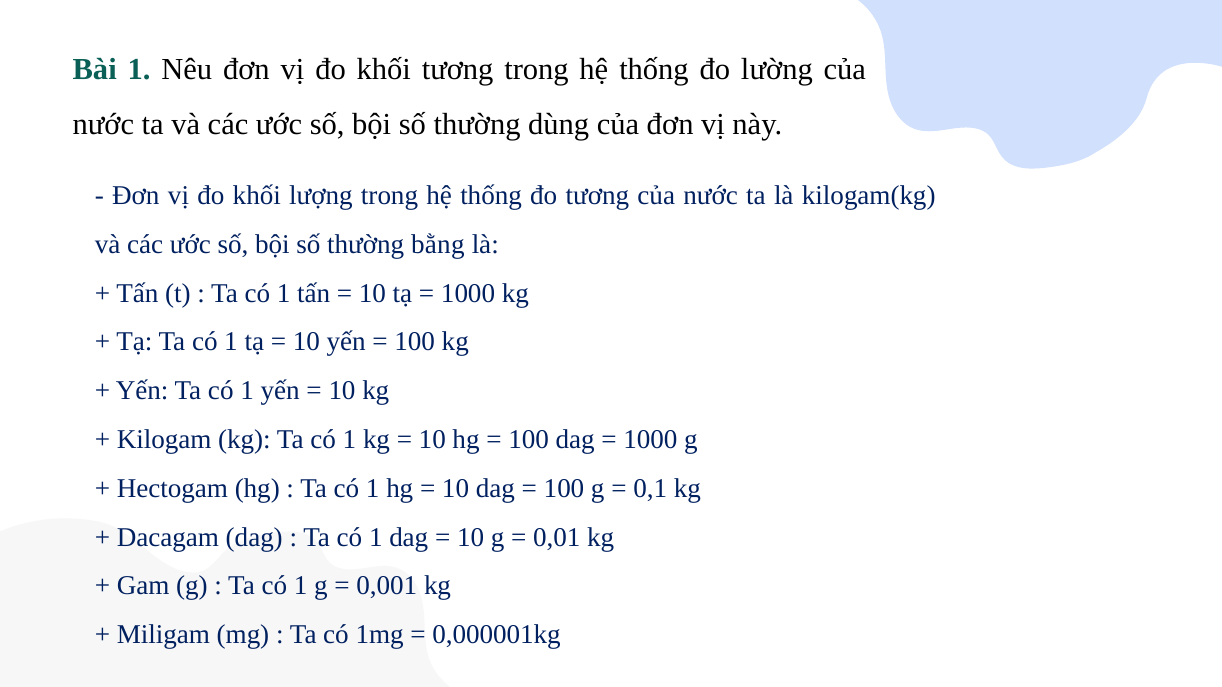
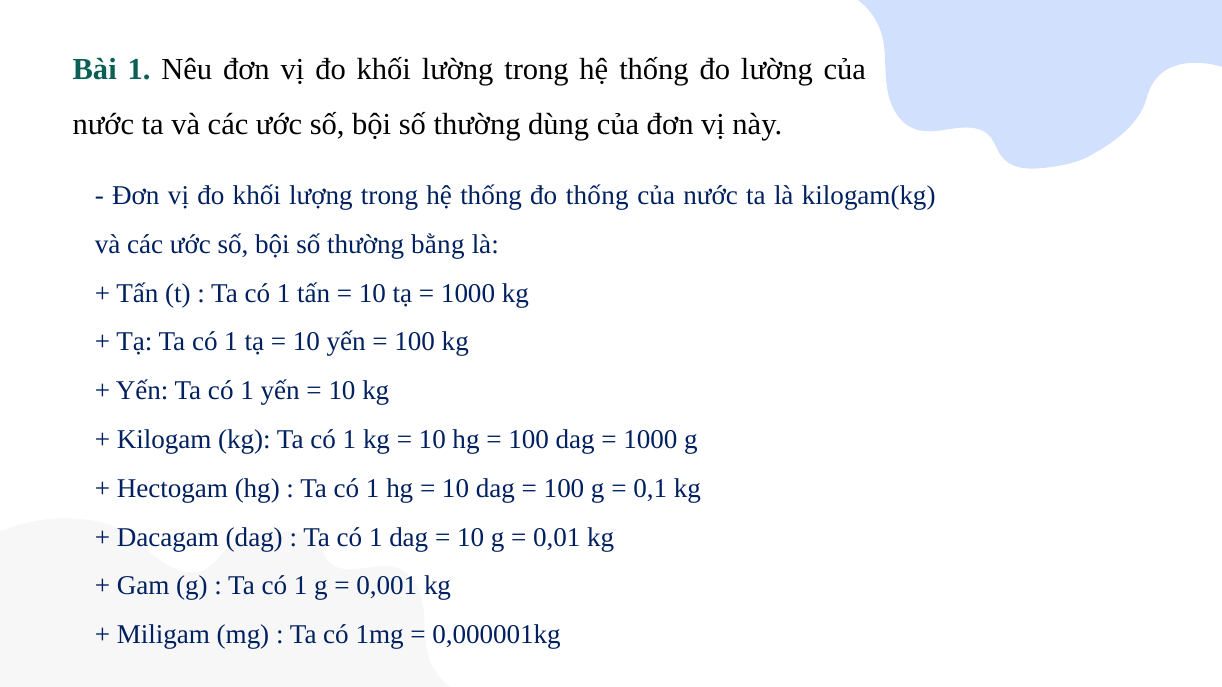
khối tương: tương -> lường (458, 70)
đo tương: tương -> thống (597, 196)
